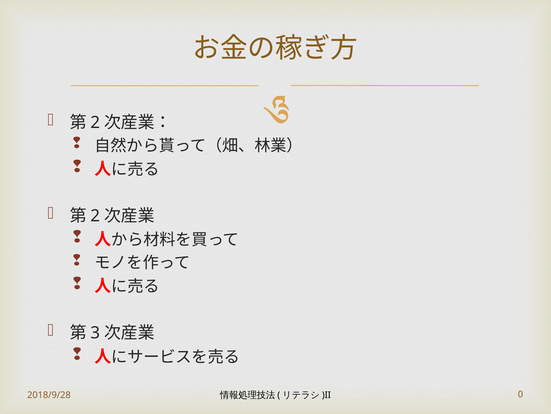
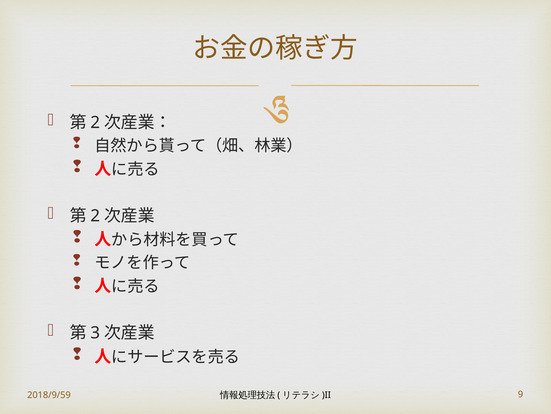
2018/9/28: 2018/9/28 -> 2018/9/59 (49, 394)
0: 0 -> 9 (521, 394)
